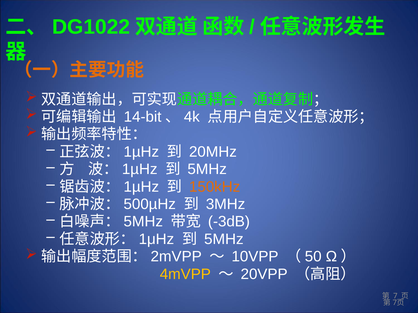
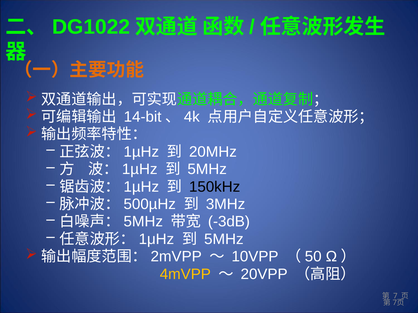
150kHz colour: orange -> black (215, 187)
